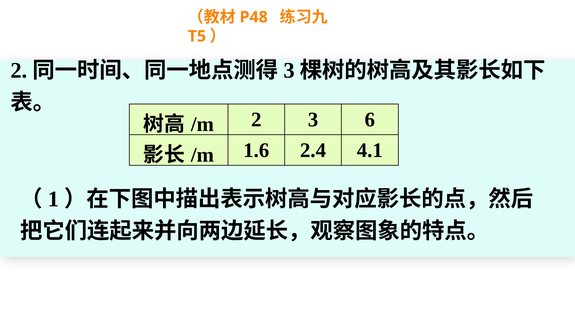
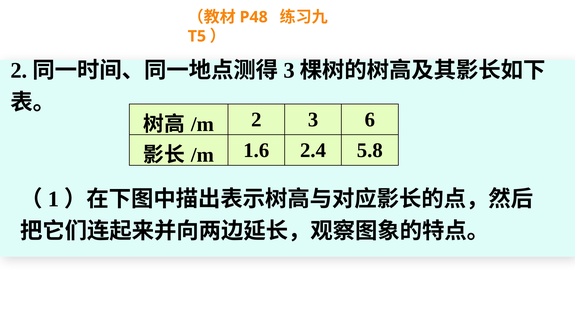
4.1: 4.1 -> 5.8 (370, 150)
